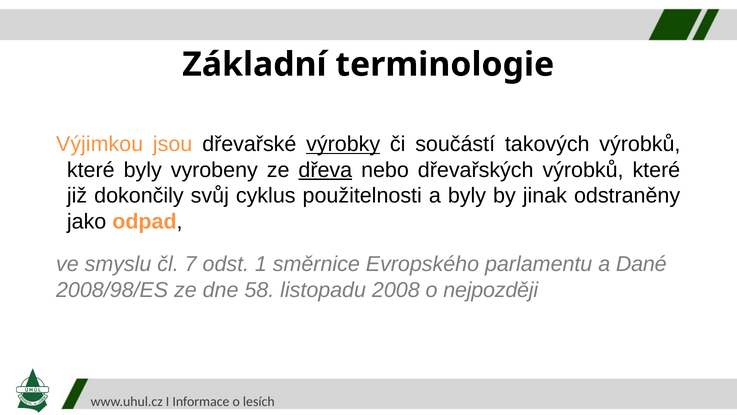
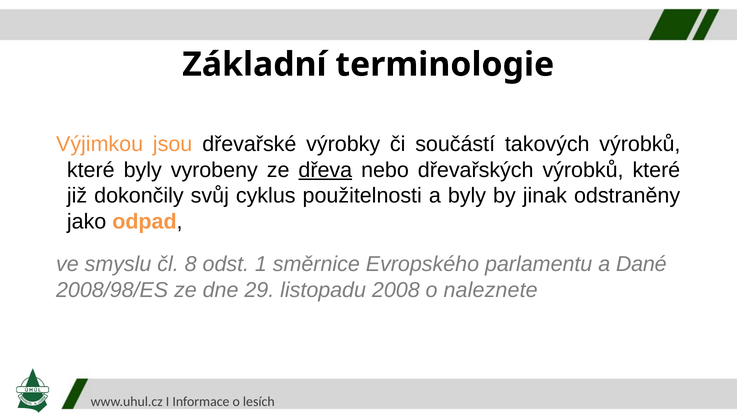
výrobky underline: present -> none (343, 144)
7: 7 -> 8 (191, 264)
58: 58 -> 29 (259, 290)
nejpozději: nejpozději -> naleznete (491, 290)
